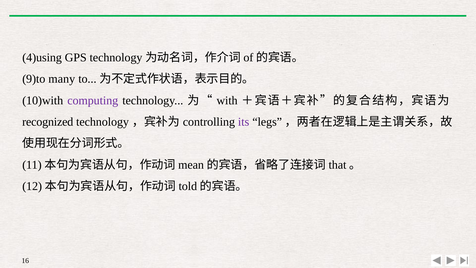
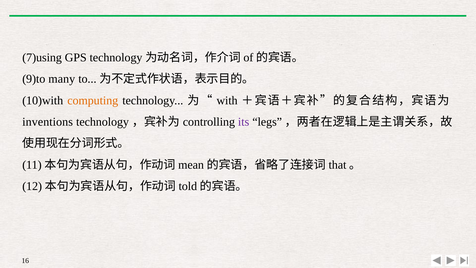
4)using: 4)using -> 7)using (42, 58)
computing colour: purple -> orange (93, 100)
recognized: recognized -> inventions (48, 122)
